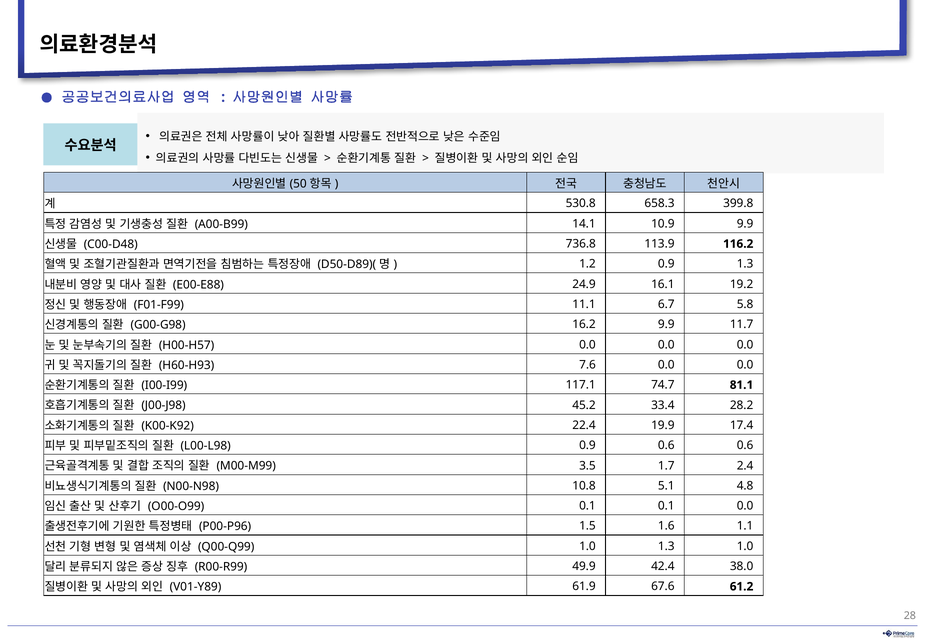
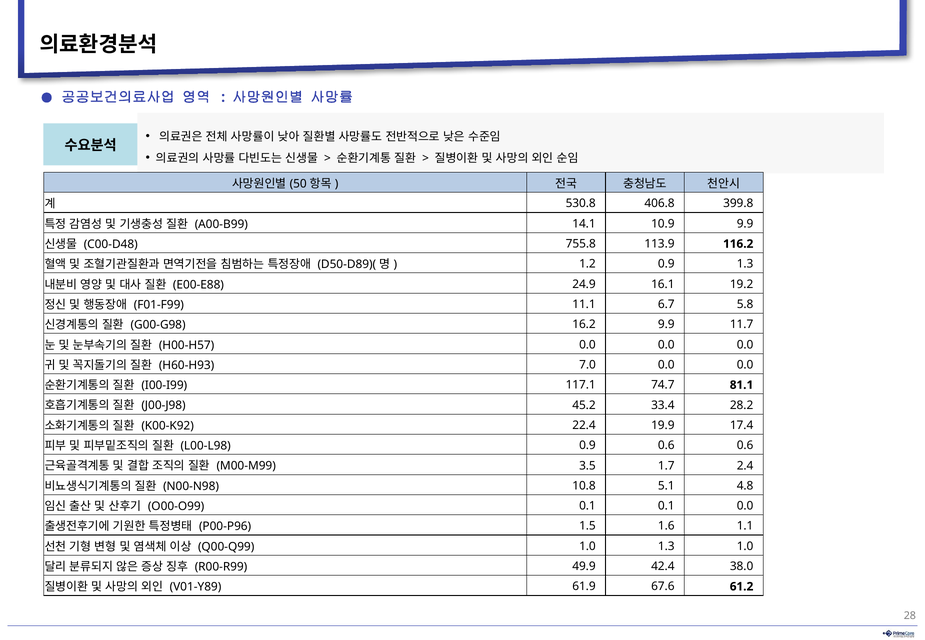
658.3: 658.3 -> 406.8 (660, 204)
736.8: 736.8 -> 755.8 (581, 244)
7.6: 7.6 -> 7.0 (587, 365)
